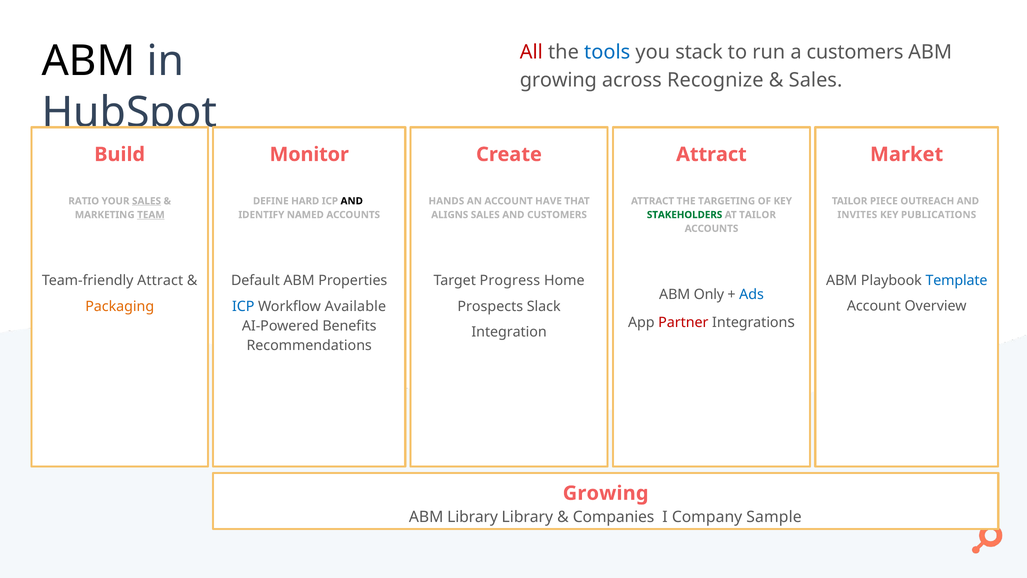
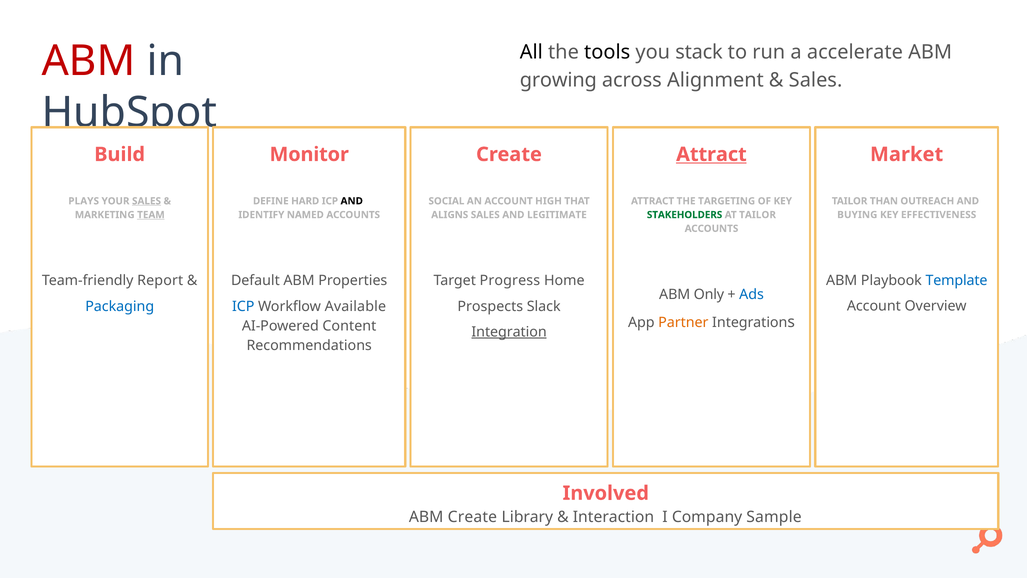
All colour: red -> black (531, 52)
tools colour: blue -> black (607, 52)
a customers: customers -> accelerate (855, 52)
ABM colour: black -> red (89, 61)
Recognize: Recognize -> Alignment (715, 80)
Attract underline: none -> present (711, 154)
PIECE: PIECE -> THAN (884, 201)
RATIO: RATIO -> PLAYS (84, 201)
HANDS: HANDS -> SOCIAL (446, 201)
HAVE: HAVE -> HIGH (548, 201)
AND CUSTOMERS: CUSTOMERS -> LEGITIMATE (557, 215)
INVITES: INVITES -> BUYING (857, 215)
PUBLICATIONS: PUBLICATIONS -> EFFECTIVENESS (939, 215)
Team-friendly Attract: Attract -> Report (160, 280)
Packaging colour: orange -> blue (120, 306)
Partner colour: red -> orange (683, 322)
Benefits: Benefits -> Content (349, 326)
Integration underline: none -> present (509, 332)
Growing: Growing -> Involved (606, 493)
ABM Library: Library -> Create (472, 517)
Companies: Companies -> Interaction (613, 517)
